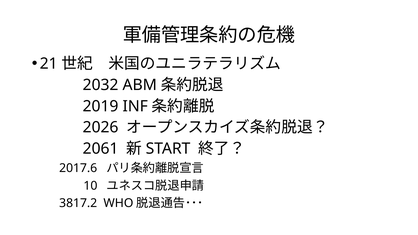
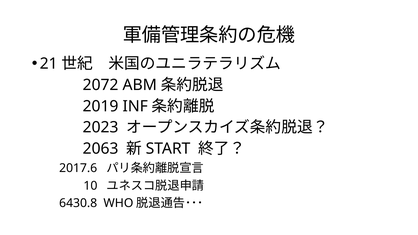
2032: 2032 -> 2072 (101, 85)
2026: 2026 -> 2023 (101, 128)
2061: 2061 -> 2063 (101, 149)
3817.2: 3817.2 -> 6430.8 (78, 203)
